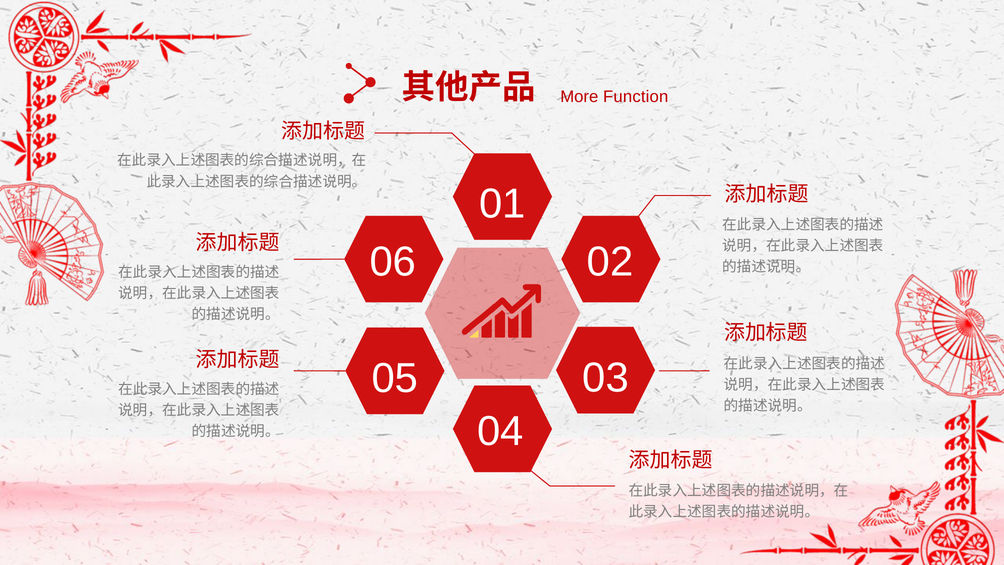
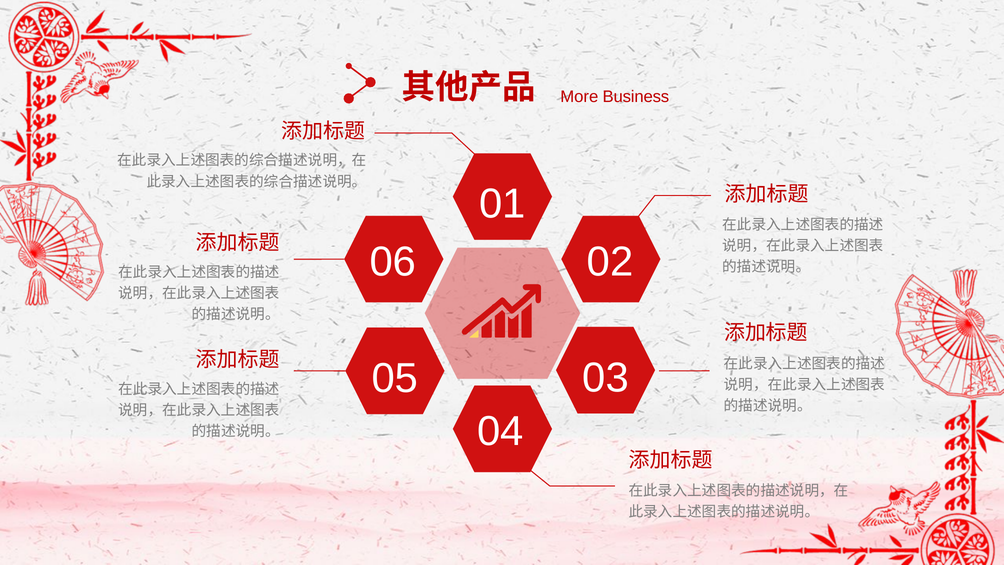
Function: Function -> Business (636, 97)
